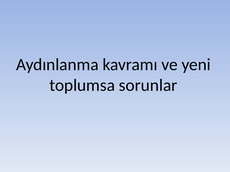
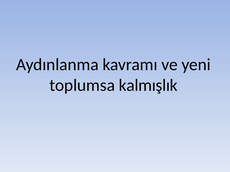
sorunlar: sorunlar -> kalmışlık (148, 86)
